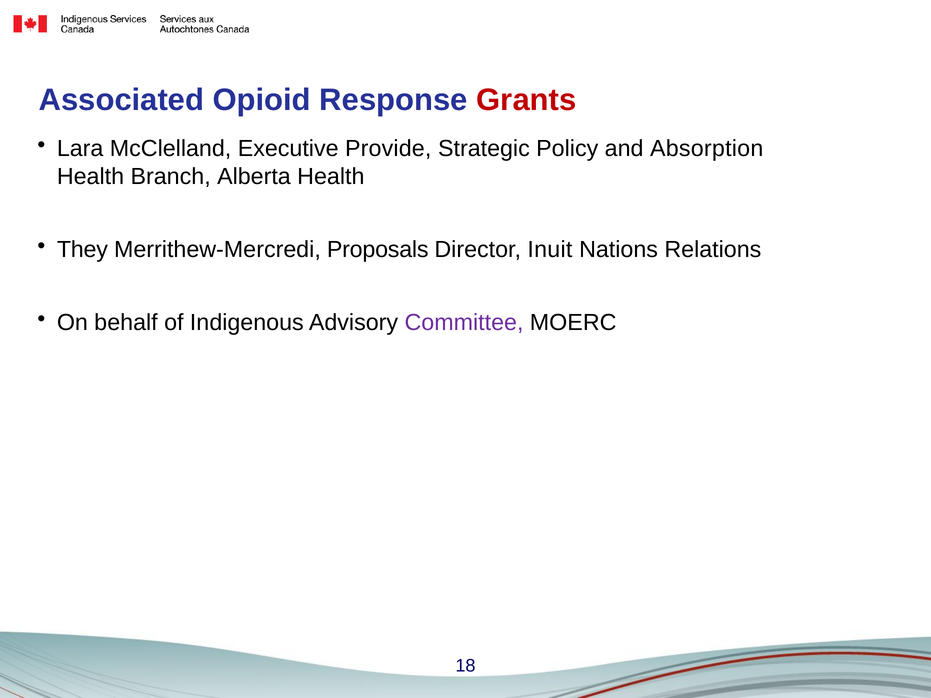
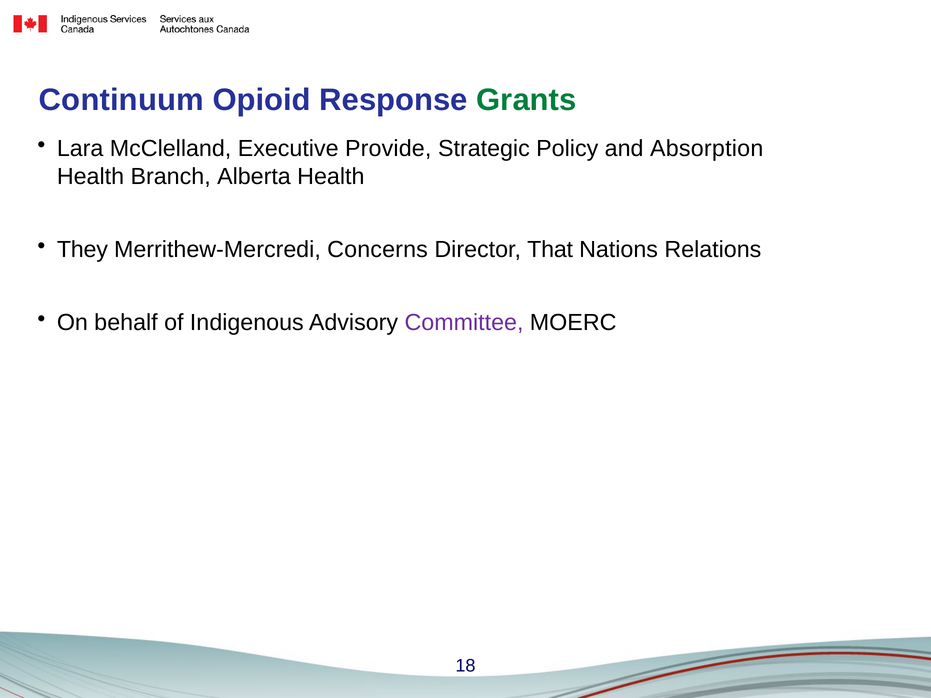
Associated: Associated -> Continuum (121, 100)
Grants colour: red -> green (526, 100)
Proposals: Proposals -> Concerns (378, 250)
Inuit: Inuit -> That (550, 250)
